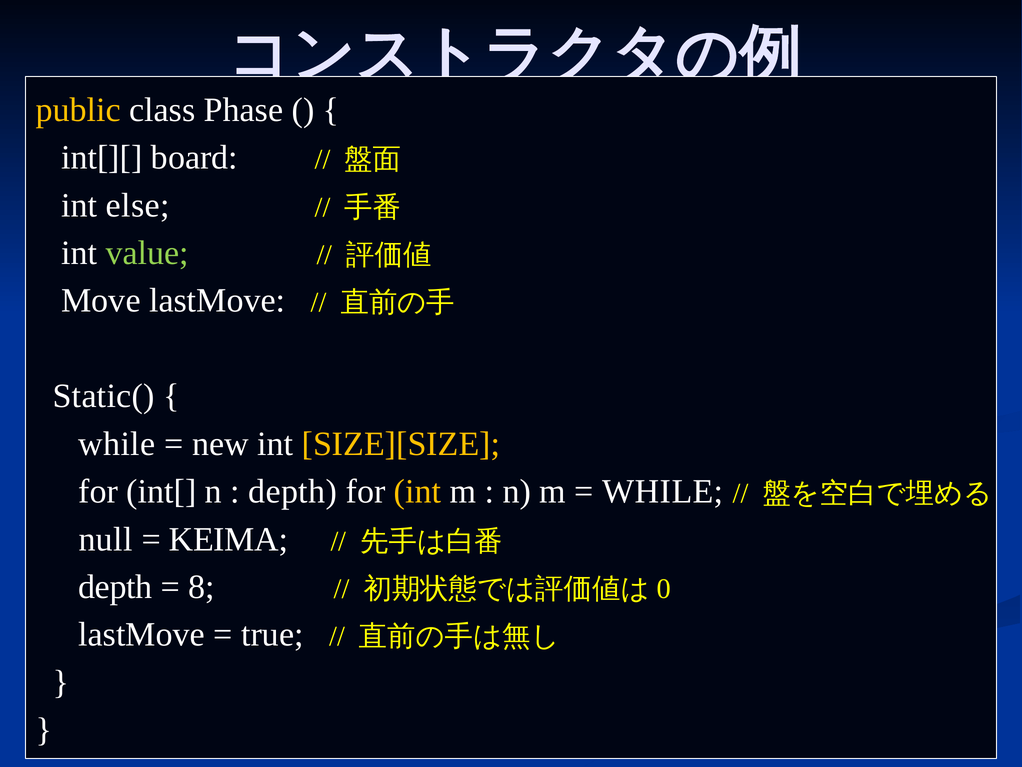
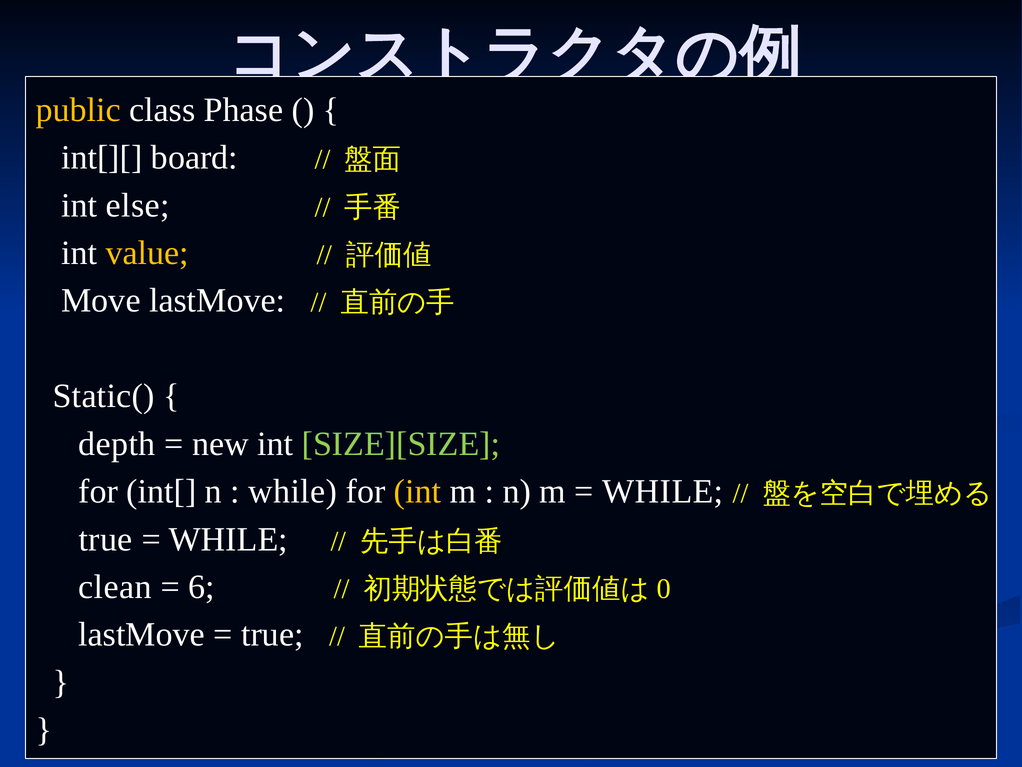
value colour: light green -> yellow (147, 253)
while: while -> depth (117, 444)
SIZE][SIZE colour: yellow -> light green (401, 444)
depth: depth -> while (293, 491)
null: null -> true (106, 539)
KEIMA: KEIMA -> WHILE (228, 539)
depth: depth -> clean (115, 587)
8: 8 -> 6 (201, 587)
